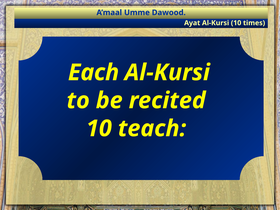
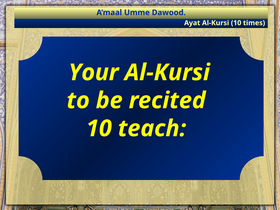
Each: Each -> Your (94, 73)
